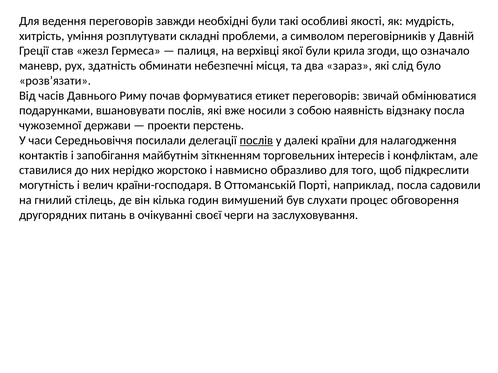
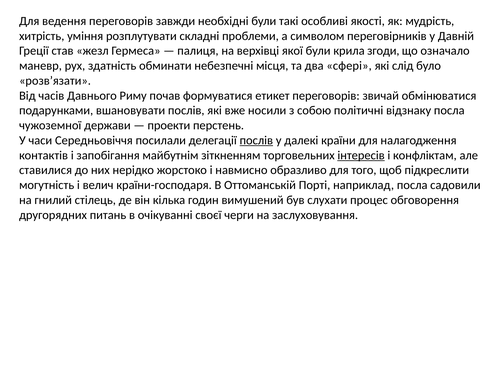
зараз: зараз -> сфері (349, 66)
наявність: наявність -> політичні (359, 111)
інтересів underline: none -> present (361, 156)
